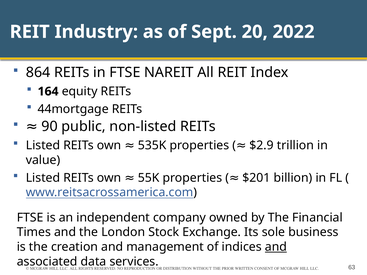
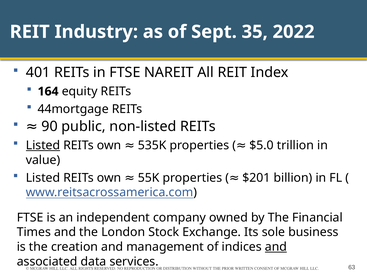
20: 20 -> 35 (255, 32)
864: 864 -> 401 (38, 72)
Listed underline: none -> present (43, 145)
$2.9: $2.9 -> $5.0 (262, 145)
